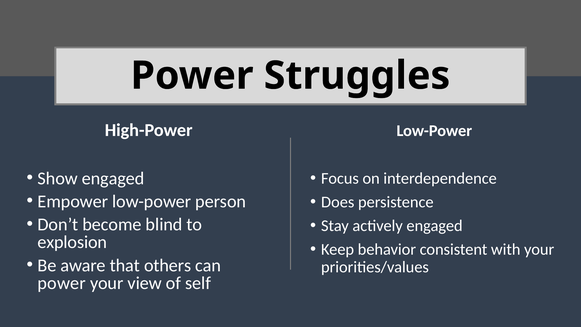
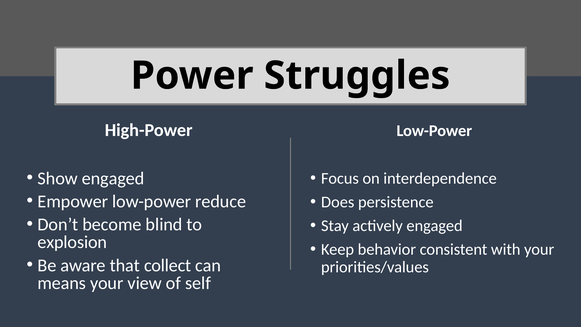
person: person -> reduce (221, 201)
others: others -> collect (168, 265)
power: power -> means (62, 283)
